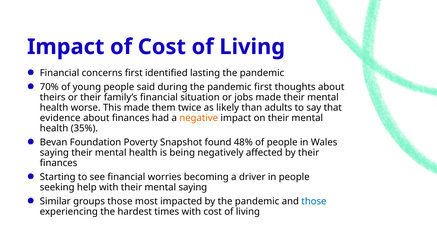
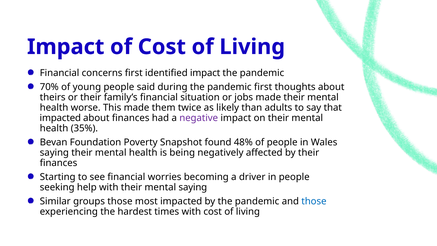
identified lasting: lasting -> impact (205, 73)
evidence: evidence -> impacted (60, 118)
negative colour: orange -> purple (199, 118)
